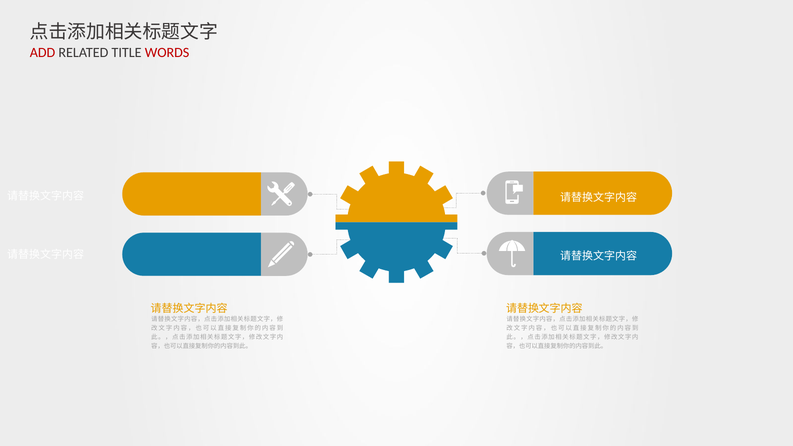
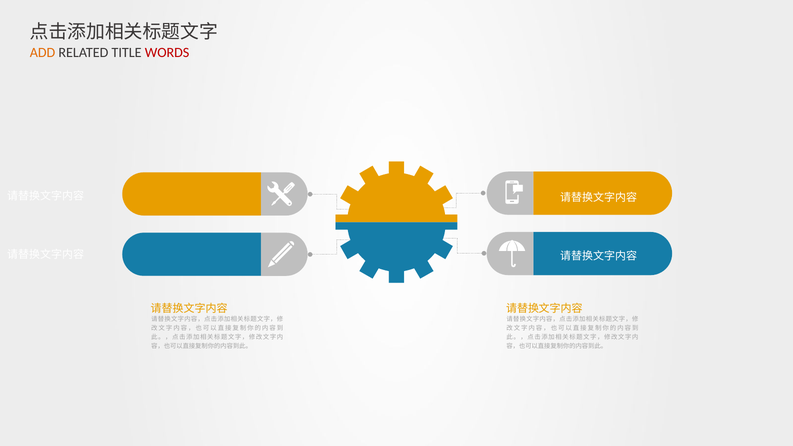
ADD colour: red -> orange (43, 53)
